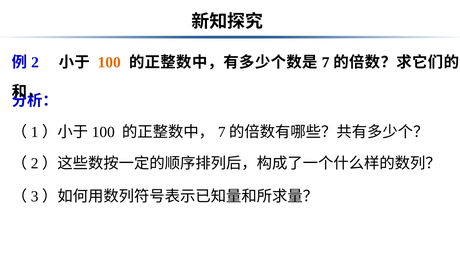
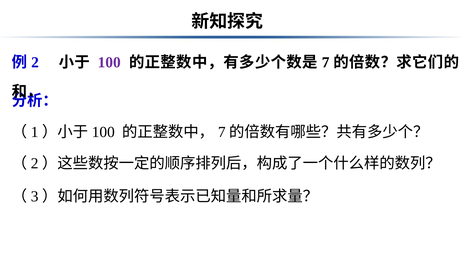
100 colour: orange -> purple (109, 62)
